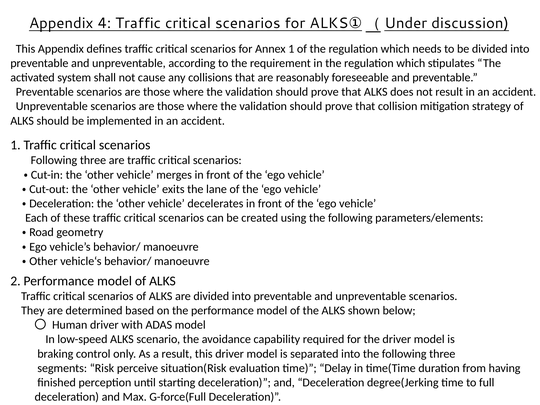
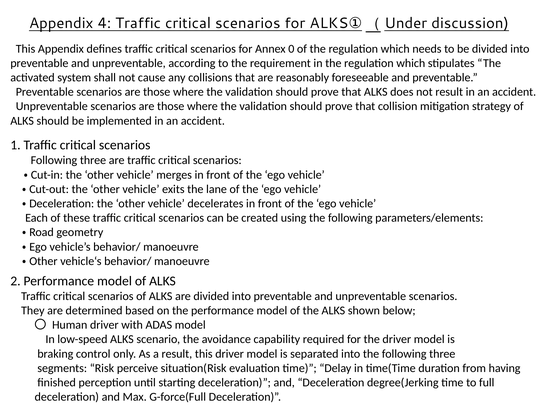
Annex 1: 1 -> 0 (291, 49)
